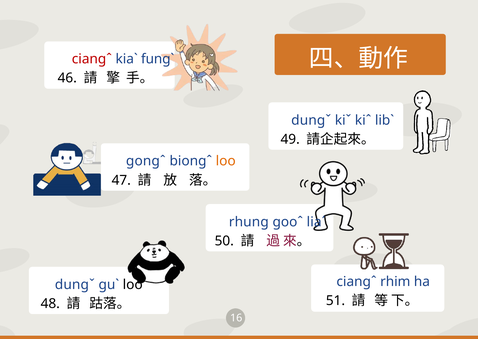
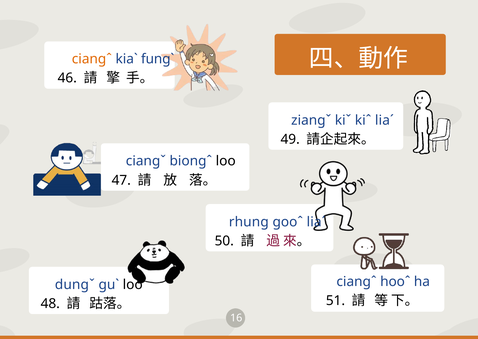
ciangˆ colour: red -> orange (92, 59)
dungˇ: dungˇ -> ziangˇ (311, 120)
kiˆ libˋ: libˋ -> liaˊ (384, 120)
gongˆ: gongˆ -> ciangˇ (146, 161)
loo colour: orange -> black (226, 161)
rhim: rhim -> hooˆ (395, 281)
